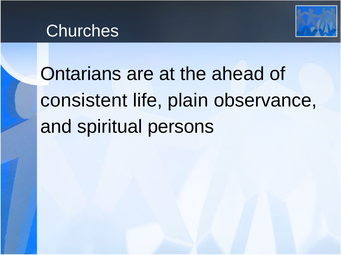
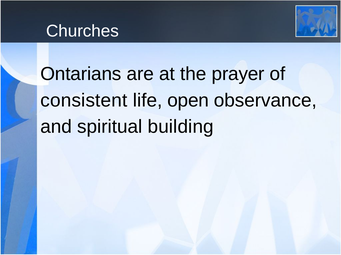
ahead: ahead -> prayer (238, 74)
plain: plain -> open (188, 101)
persons: persons -> building (181, 127)
